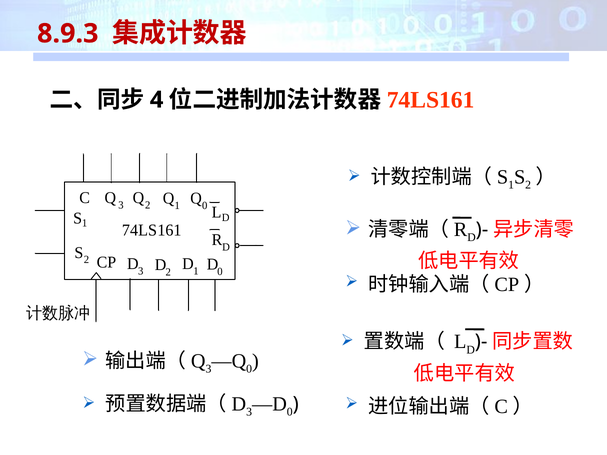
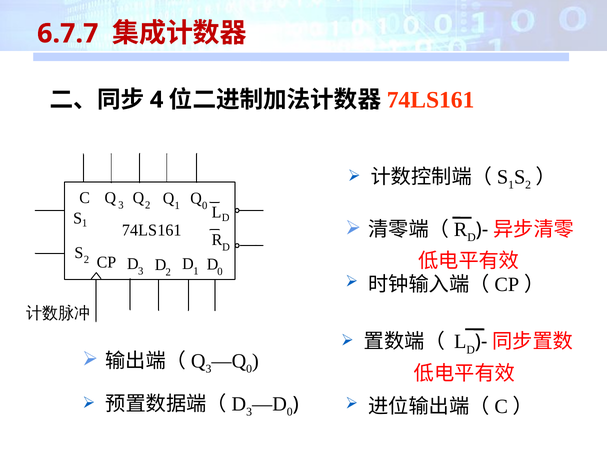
8.9.3: 8.9.3 -> 6.7.7 (68, 34)
